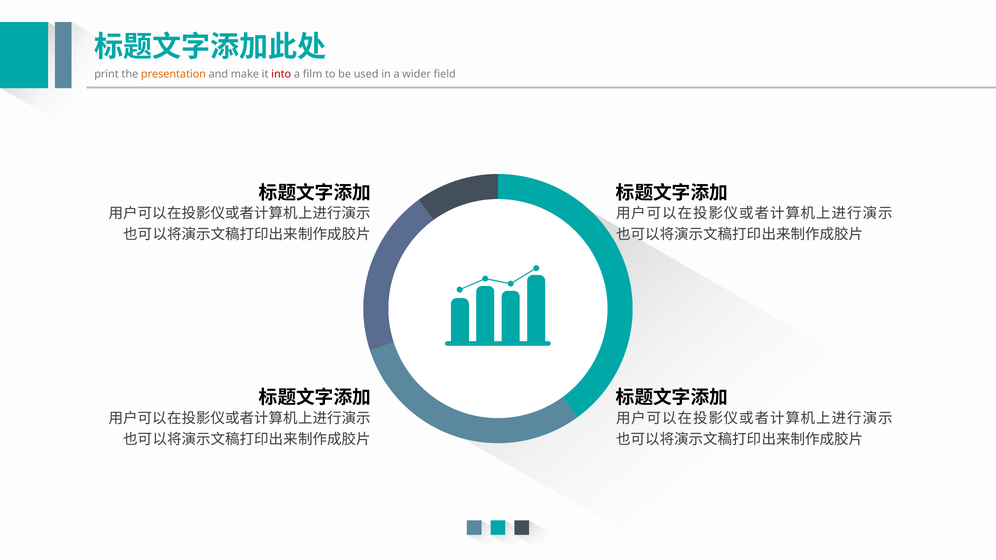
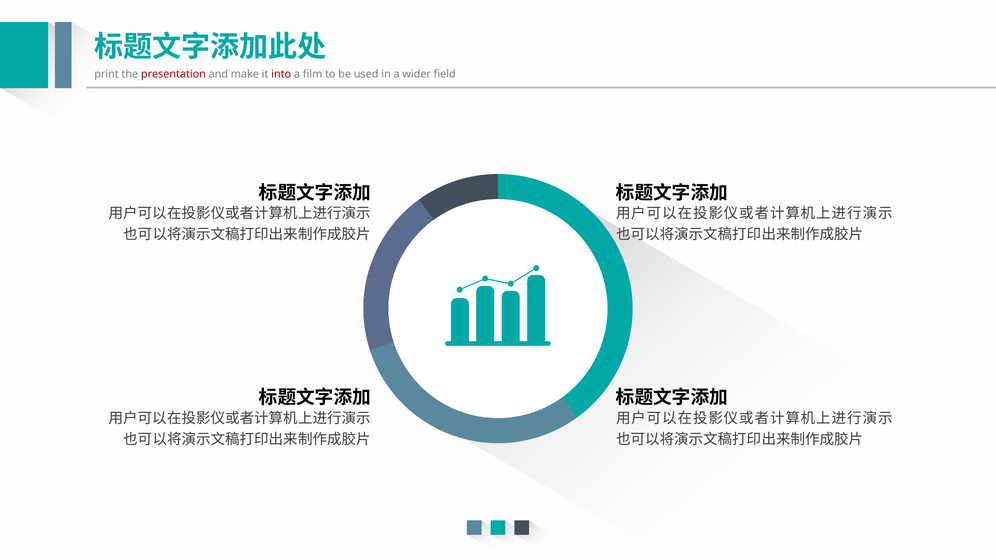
presentation colour: orange -> red (173, 74)
